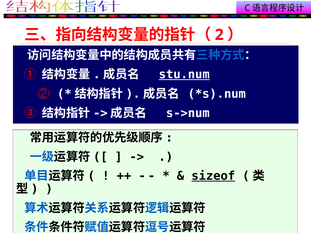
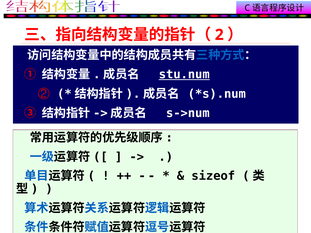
sizeof underline: present -> none (213, 176)
